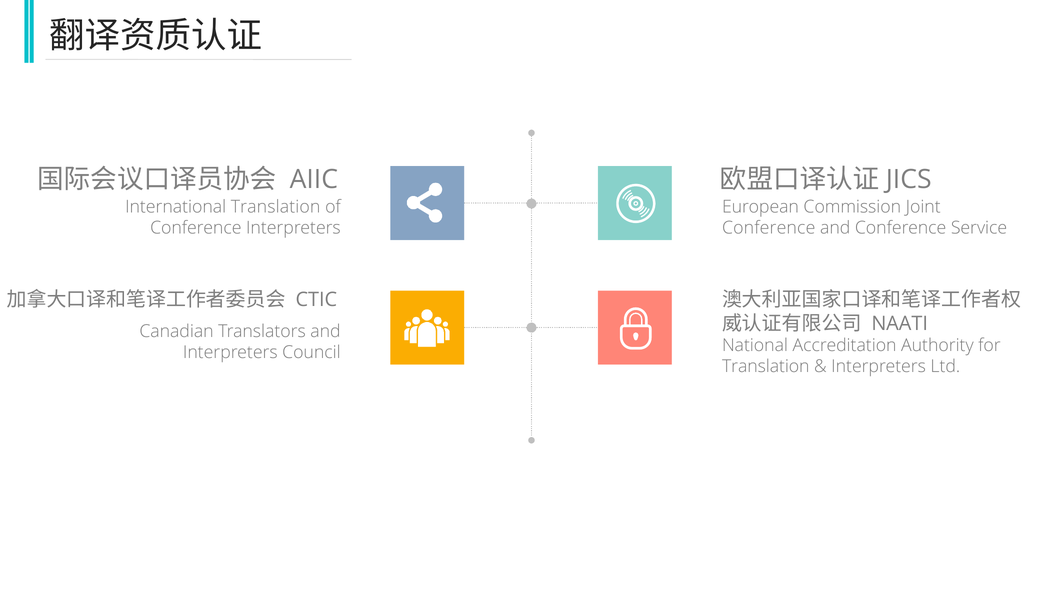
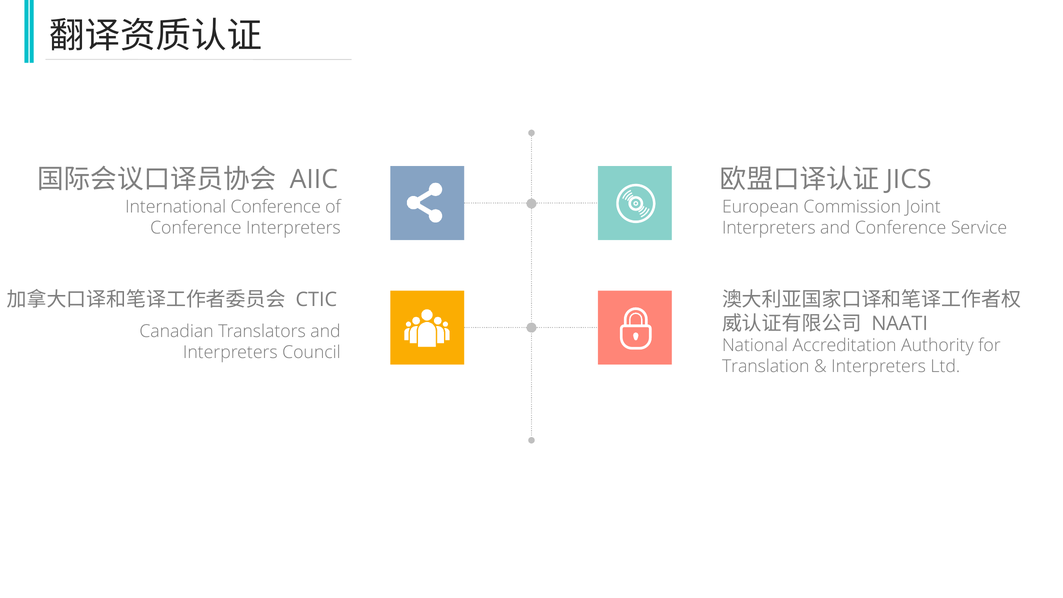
International Translation: Translation -> Conference (276, 207)
Conference: Conference -> Interpreters (769, 228)
